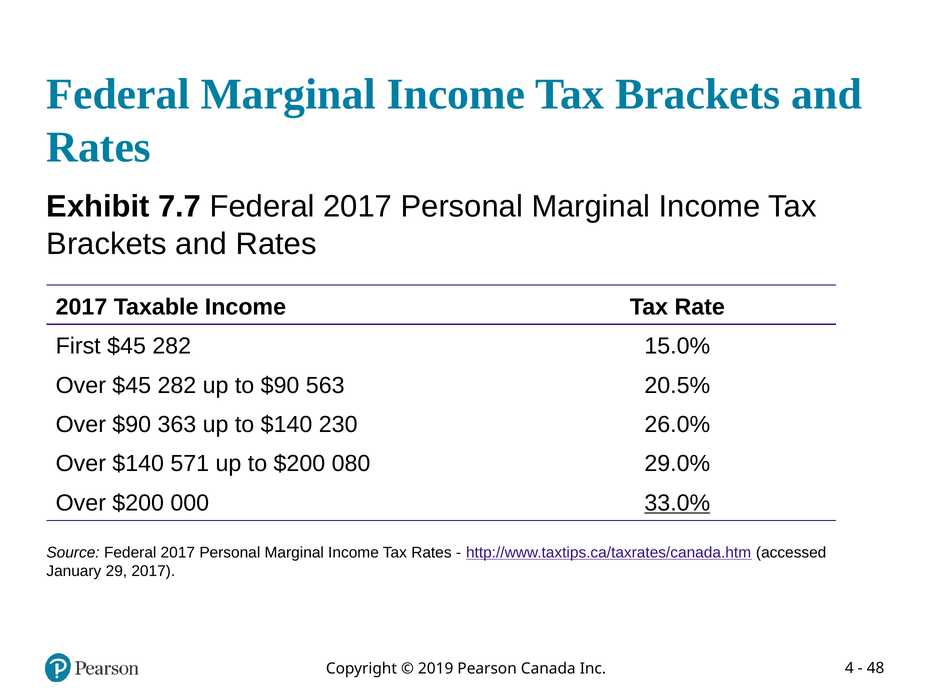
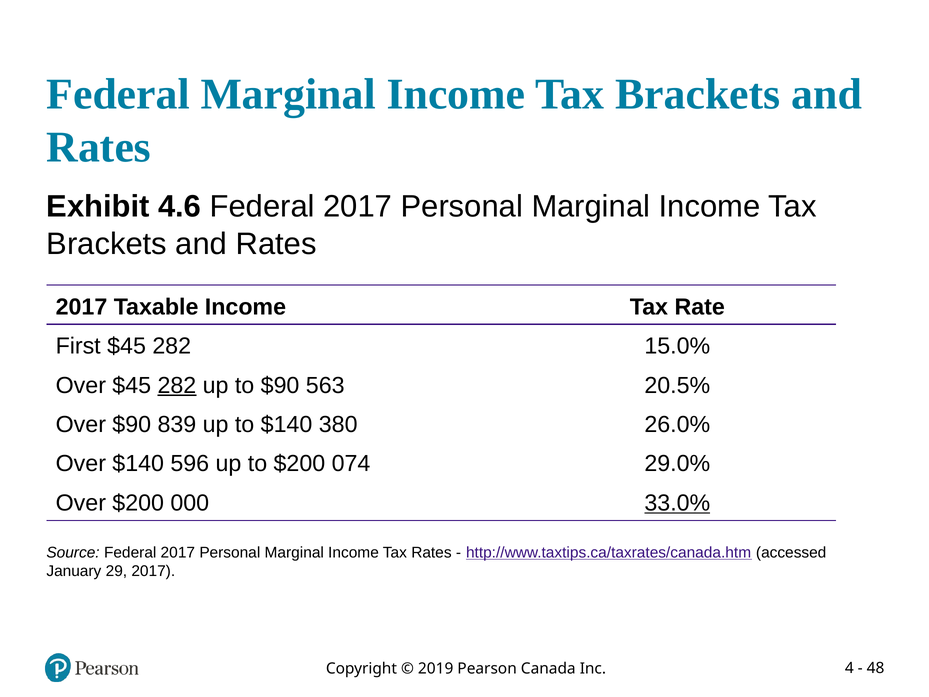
7.7: 7.7 -> 4.6 (180, 207)
282 underline: none -> present (177, 385)
363: 363 -> 839 (177, 424)
230: 230 -> 380 (338, 424)
571: 571 -> 596 (190, 464)
080: 080 -> 074 (351, 464)
